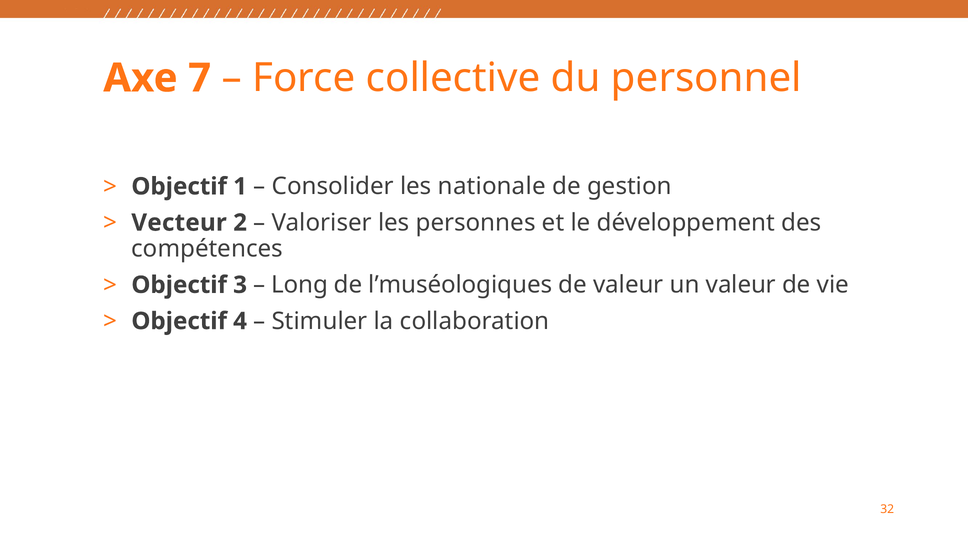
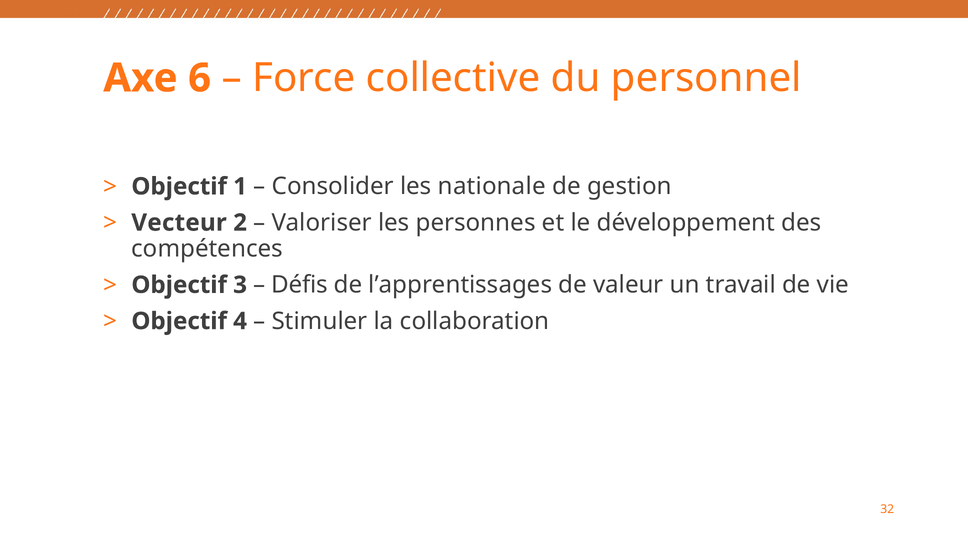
7: 7 -> 6 (200, 78)
Long: Long -> Défis (300, 285)
l’muséologiques: l’muséologiques -> l’apprentissages (460, 285)
un valeur: valeur -> travail (741, 285)
